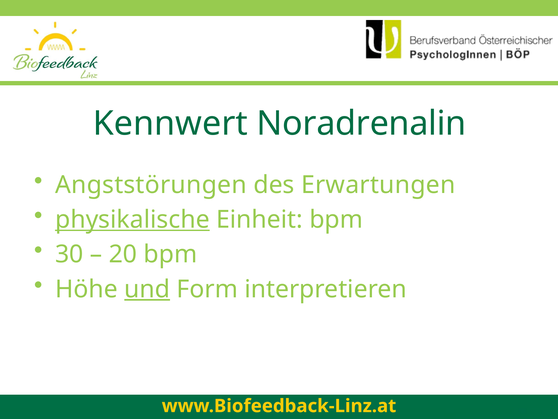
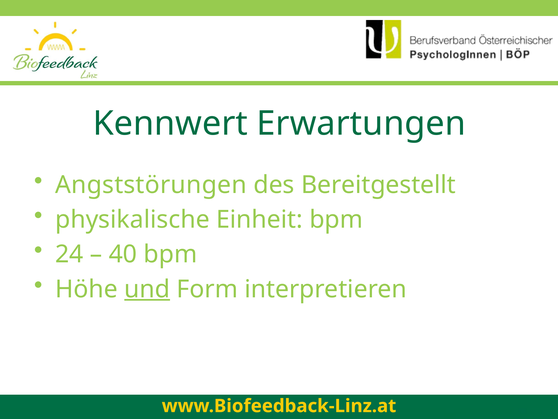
Noradrenalin: Noradrenalin -> Erwartungen (361, 123)
Erwartungen: Erwartungen -> Bereitgestellt (378, 185)
physikalische underline: present -> none (132, 219)
30: 30 -> 24 (69, 254)
20: 20 -> 40 (123, 254)
